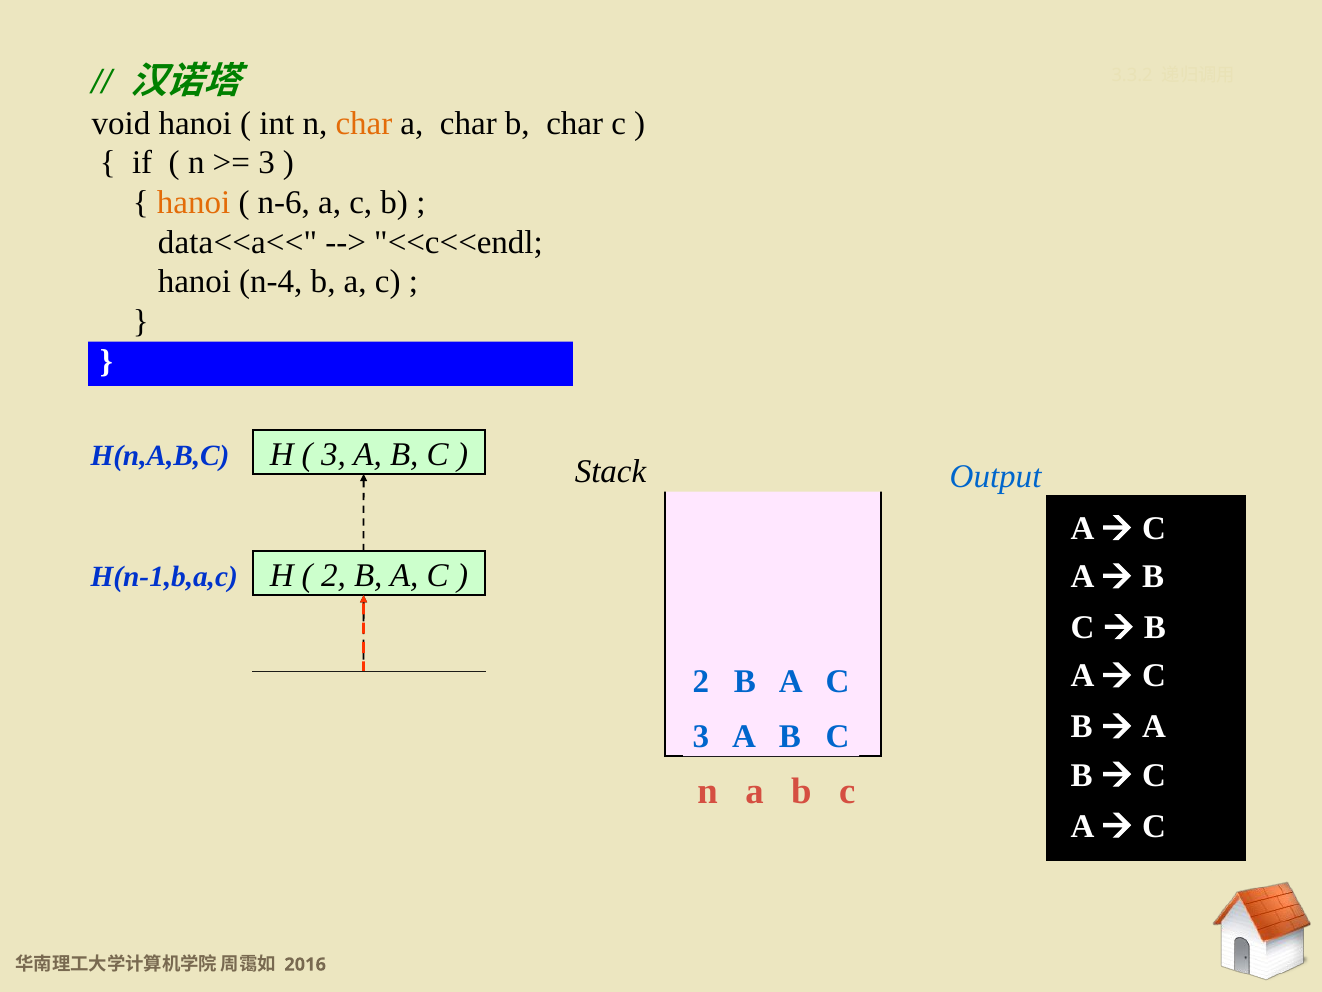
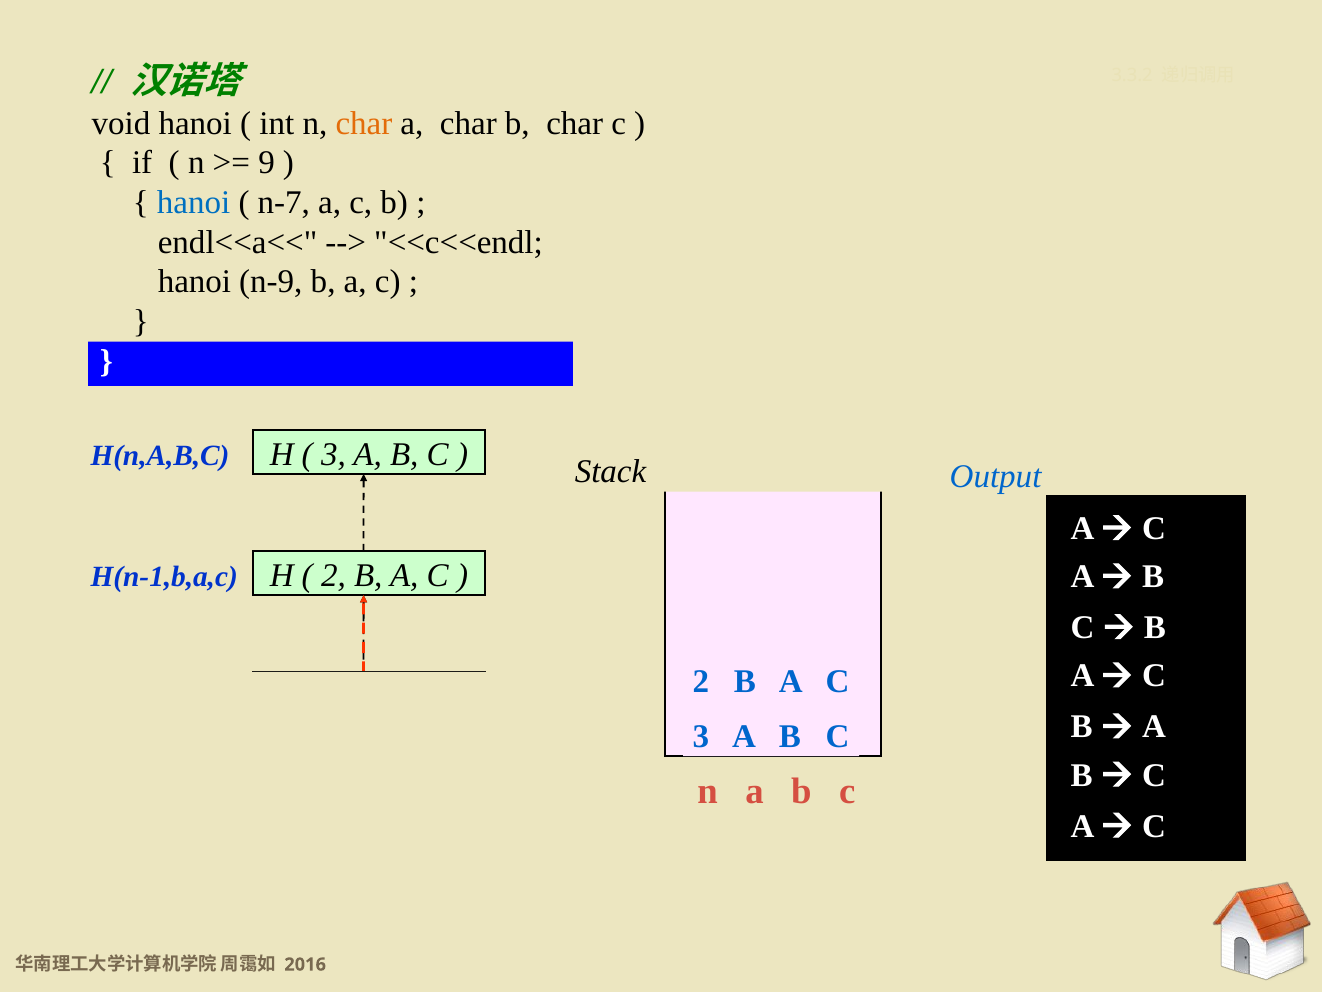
3: 3 -> 9 (267, 163)
hanoi colour: orange -> blue (194, 203)
n-6: n-6 -> n-7 (284, 203)
data<<a<<: data<<a<< -> endl<<a<< (238, 242)
n-4: n-4 -> n-9 (271, 282)
